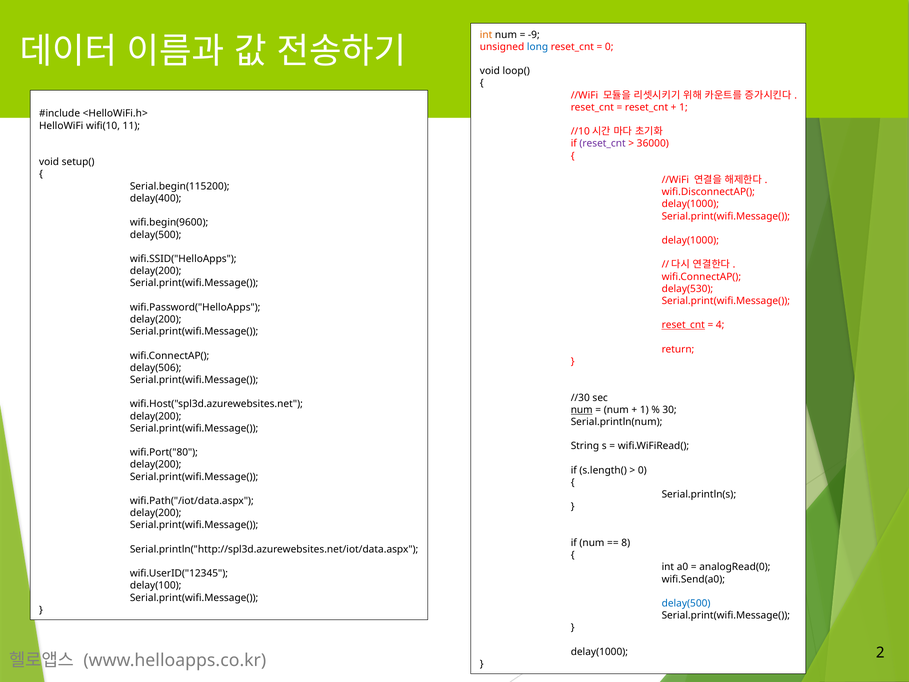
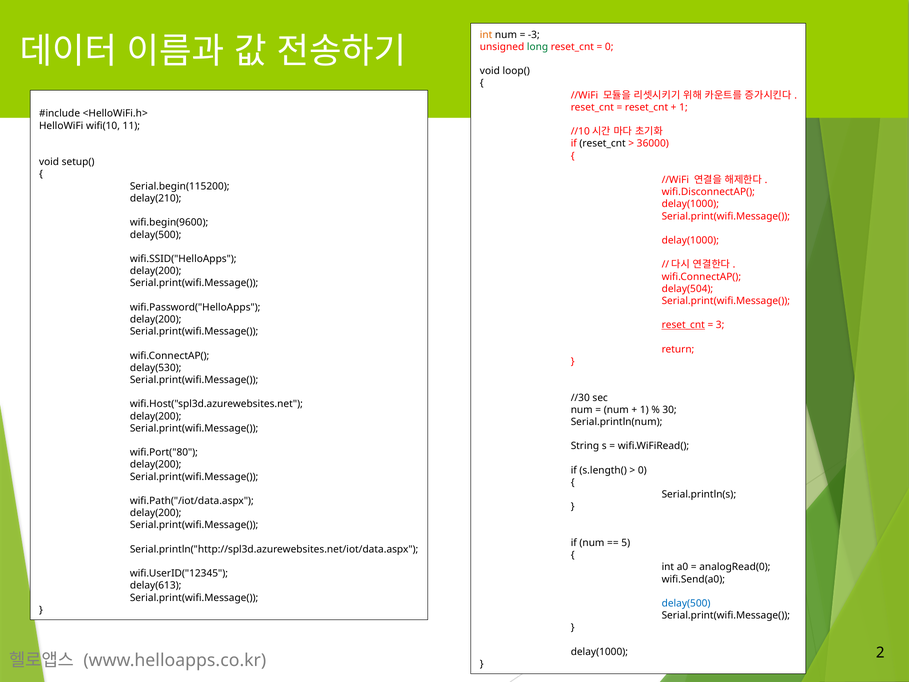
-9: -9 -> -3 (534, 35)
long colour: blue -> green (538, 47)
reset_cnt colour: purple -> black (603, 144)
delay(400: delay(400 -> delay(210 (156, 198)
delay(530: delay(530 -> delay(504 (687, 289)
4: 4 -> 3 (720, 325)
delay(506: delay(506 -> delay(530 (156, 368)
num underline: present -> none (582, 410)
8: 8 -> 5 (626, 543)
delay(100: delay(100 -> delay(613 (156, 585)
